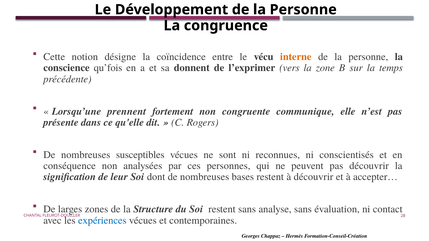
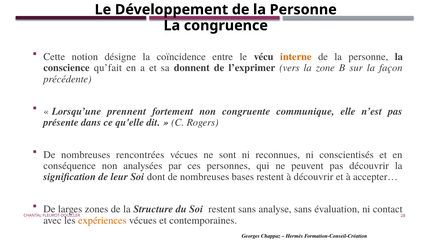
qu’fois: qu’fois -> qu’fait (108, 68)
temps: temps -> façon (391, 68)
susceptibles: susceptibles -> rencontrées (140, 155)
expériences colour: blue -> orange (102, 221)
